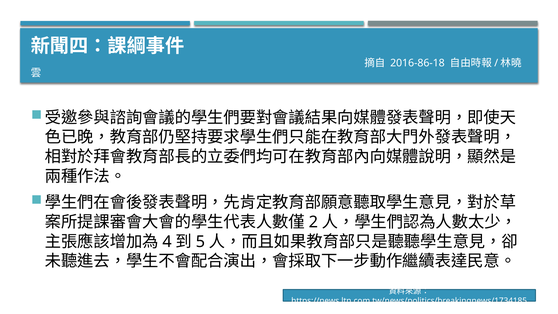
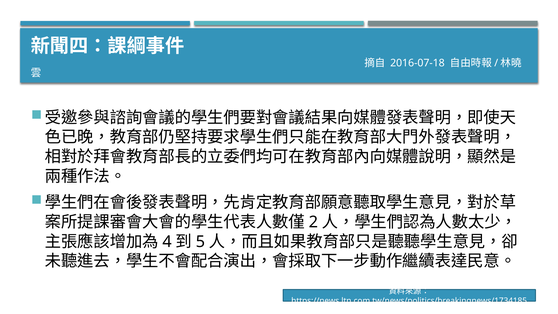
2016-86-18: 2016-86-18 -> 2016-07-18 (417, 63)
